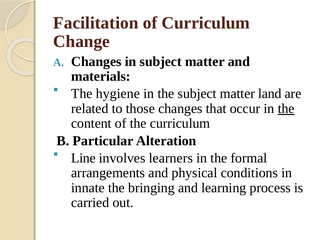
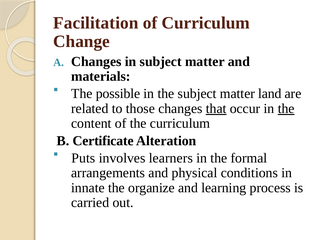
hygiene: hygiene -> possible (118, 93)
that underline: none -> present (216, 108)
Particular: Particular -> Certificate (103, 140)
Line: Line -> Puts (83, 158)
bringing: bringing -> organize (152, 187)
